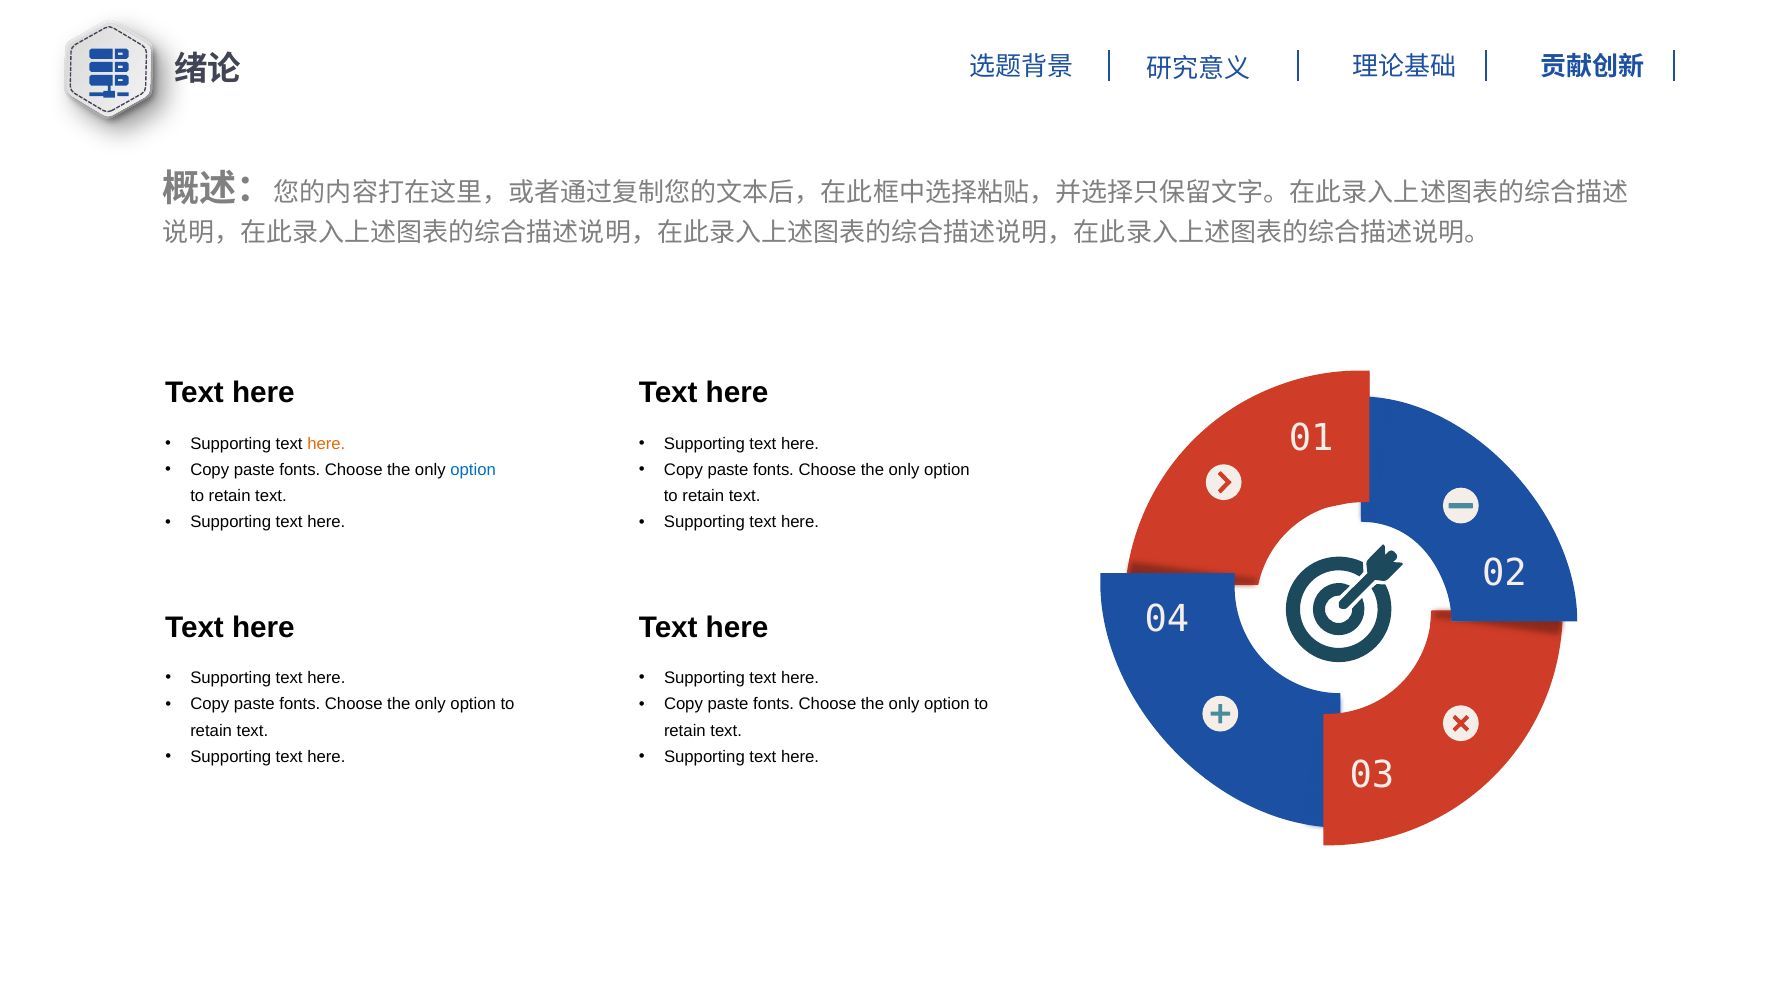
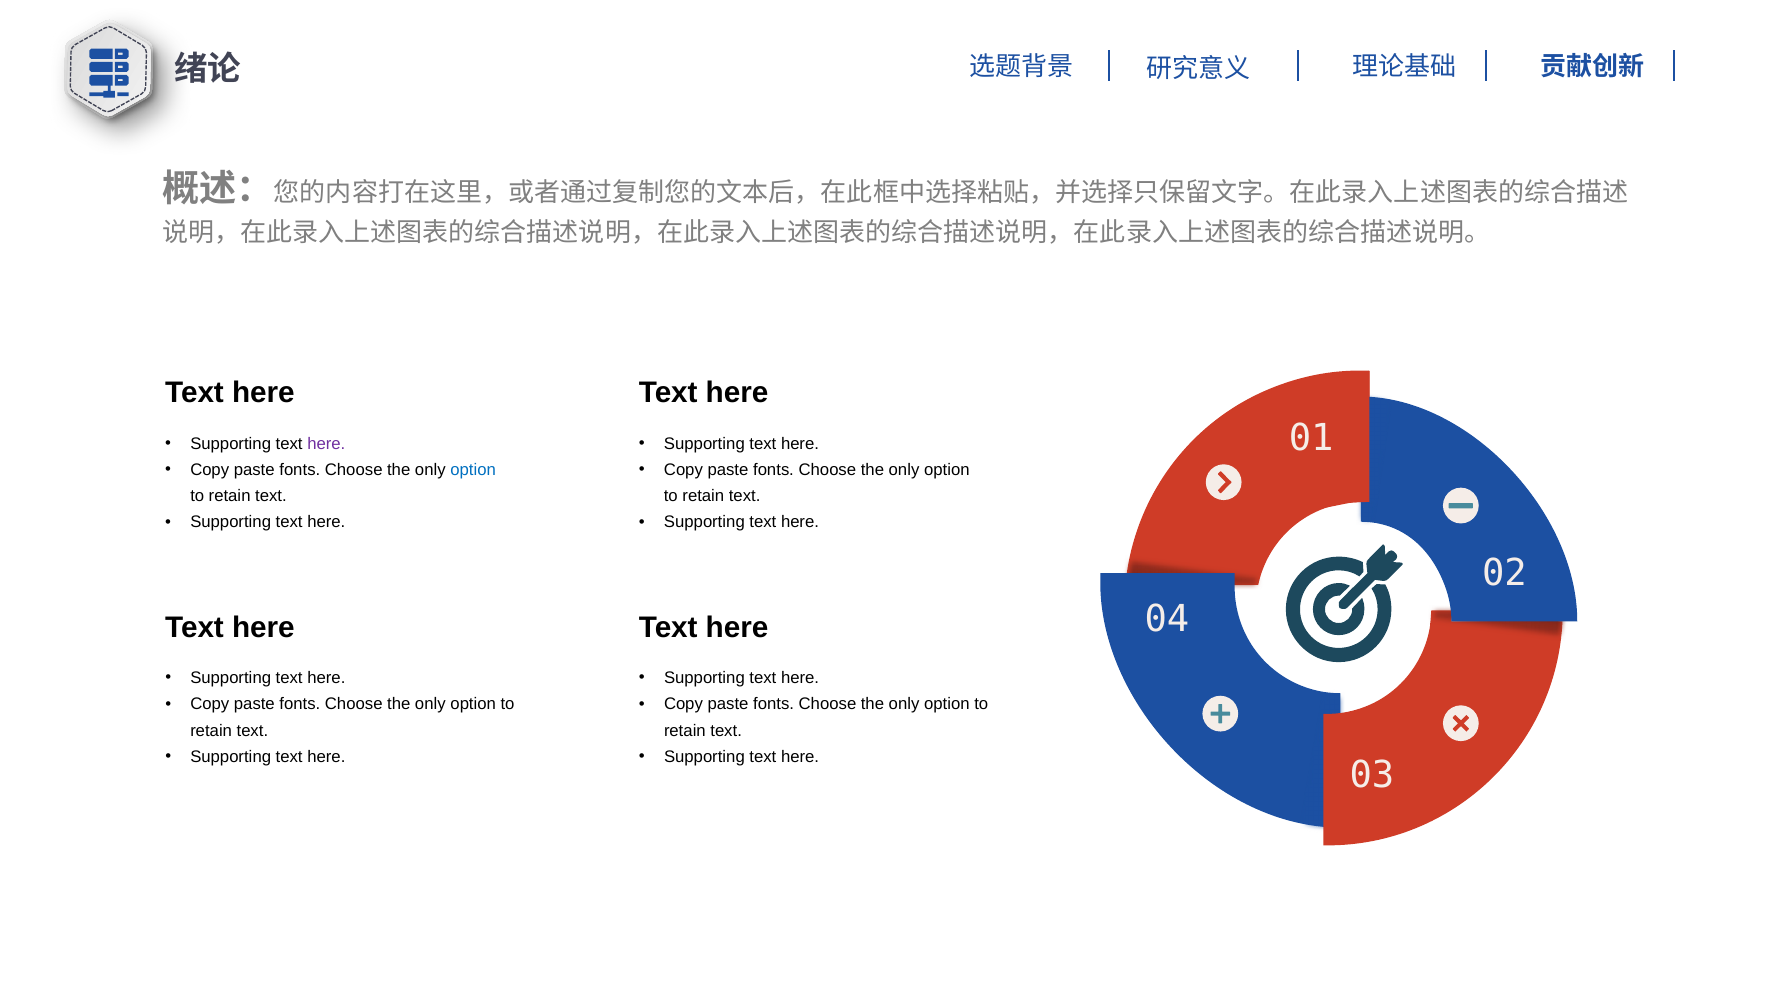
here colour: orange -> purple (326, 444)
